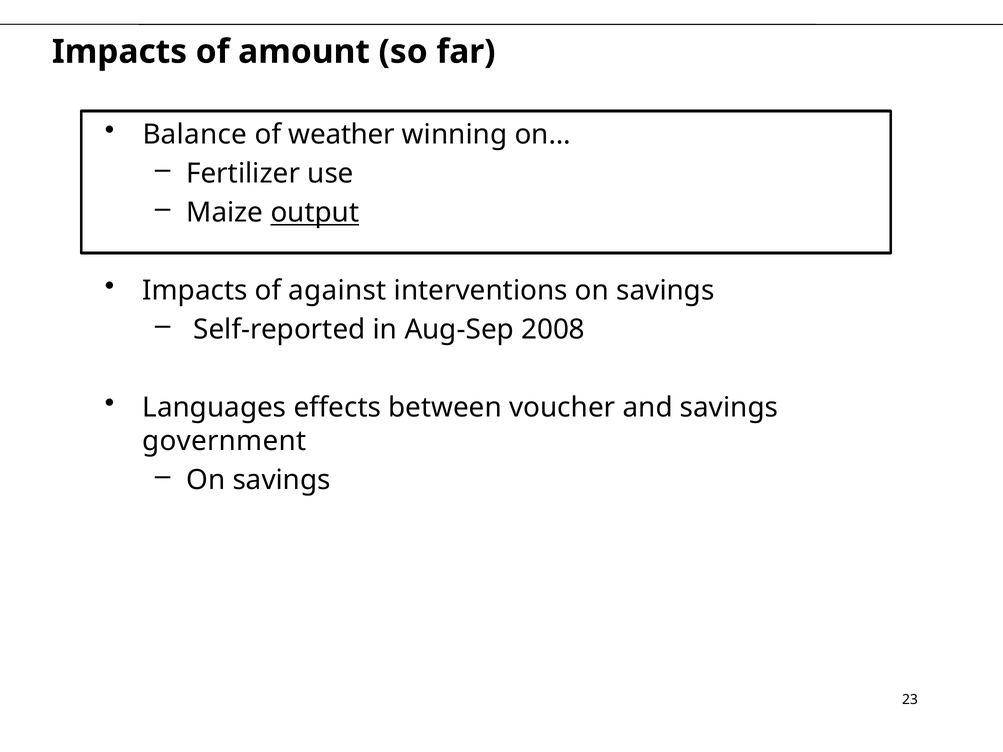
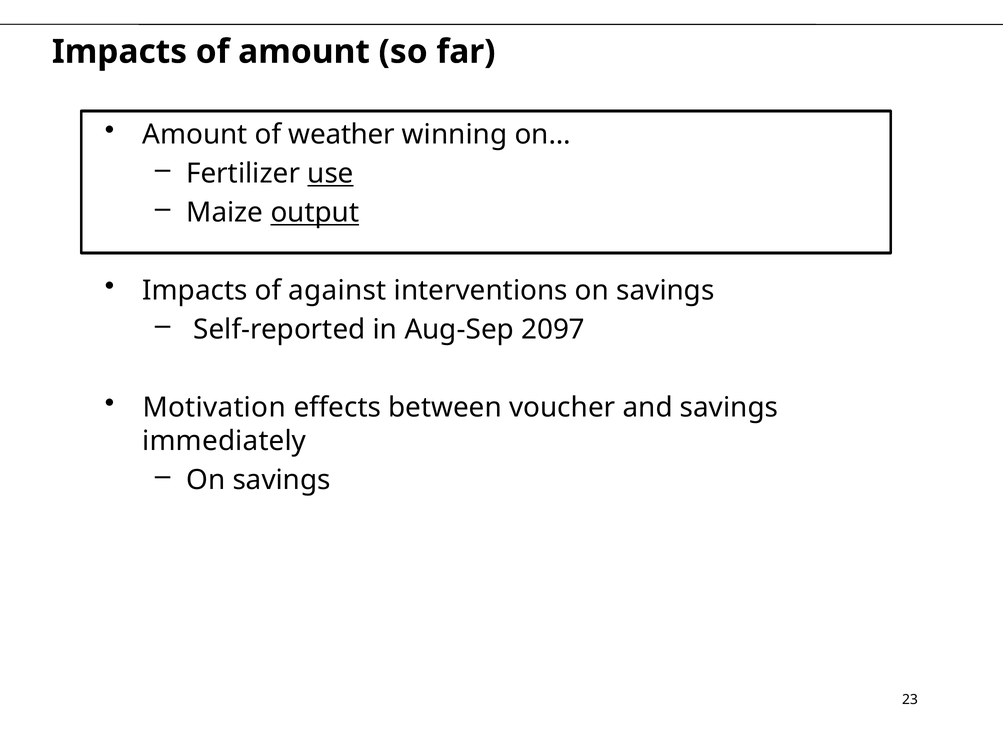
Balance: Balance -> Amount (195, 135)
use underline: none -> present (330, 174)
2008: 2008 -> 2097 (553, 330)
Languages: Languages -> Motivation (214, 408)
government: government -> immediately (224, 441)
